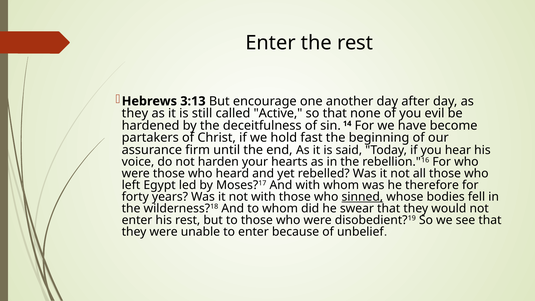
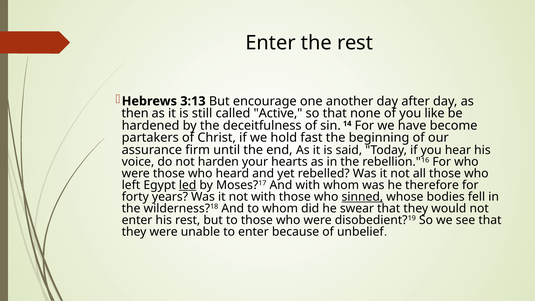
they: they -> then (135, 113)
evil: evil -> like (435, 113)
led underline: none -> present (188, 185)
